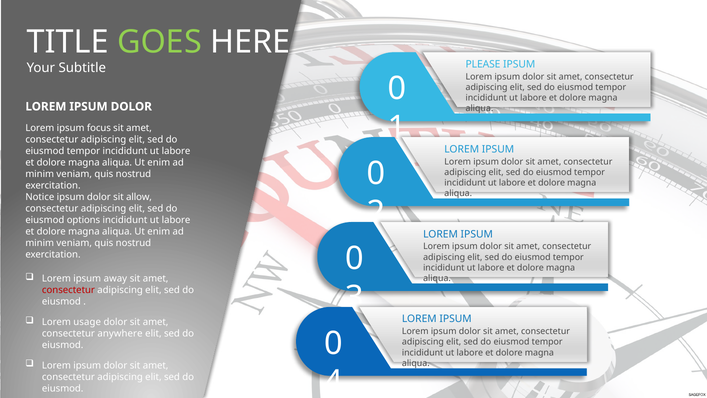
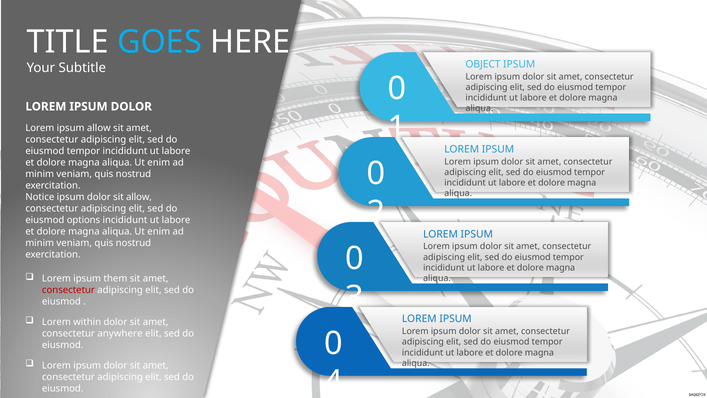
GOES colour: light green -> light blue (159, 42)
PLEASE: PLEASE -> OBJECT (483, 64)
ipsum focus: focus -> allow (99, 128)
away: away -> them (115, 278)
usage: usage -> within (87, 322)
